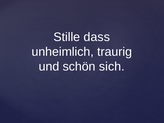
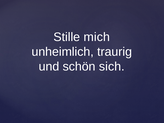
dass: dass -> mich (97, 37)
